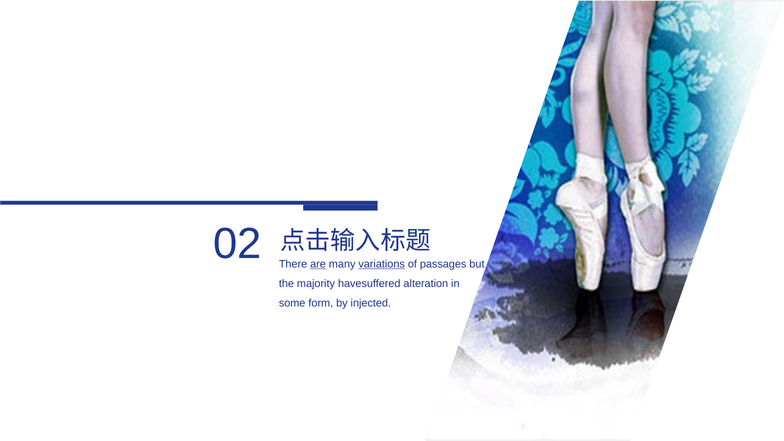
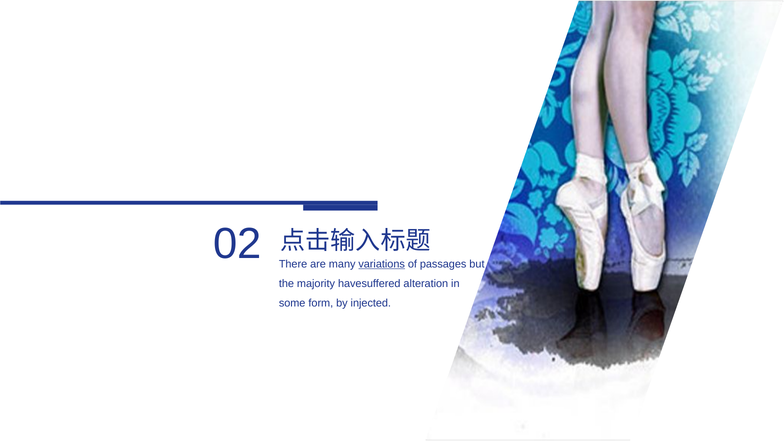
are underline: present -> none (318, 264)
